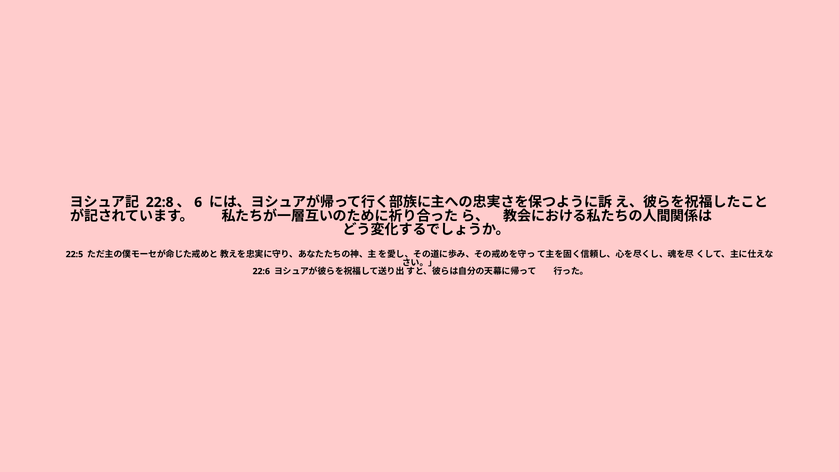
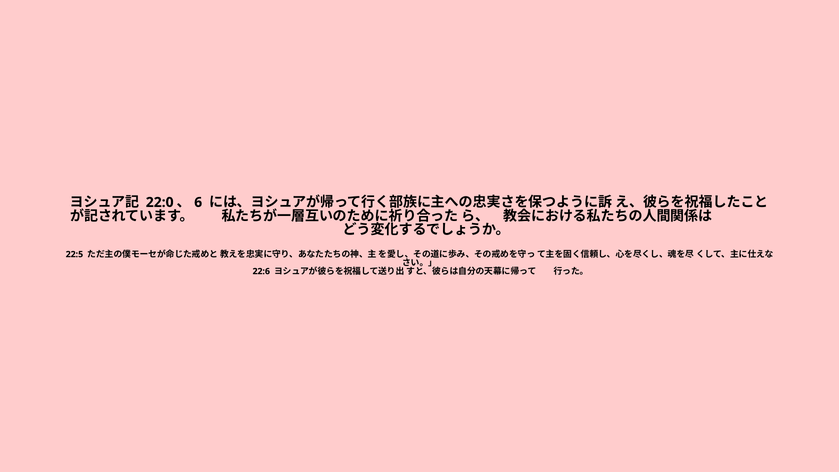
22:8: 22:8 -> 22:0 (160, 202)
